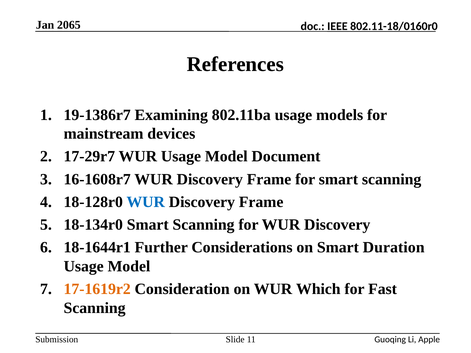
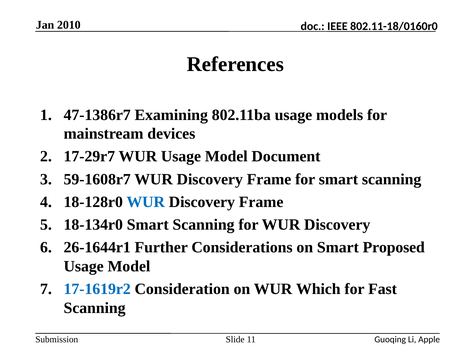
2065: 2065 -> 2010 (69, 25)
19-1386r7: 19-1386r7 -> 47-1386r7 (97, 115)
16-1608r7: 16-1608r7 -> 59-1608r7 (97, 179)
18-1644r1: 18-1644r1 -> 26-1644r1 (97, 248)
Duration: Duration -> Proposed (394, 248)
17-1619r2 colour: orange -> blue (97, 289)
